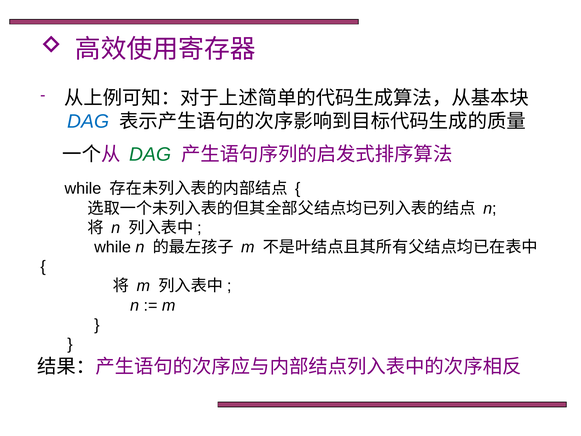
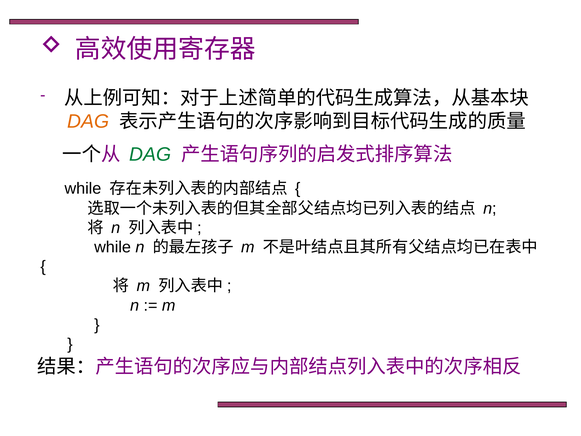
DAG colour: blue -> orange (88, 121)
